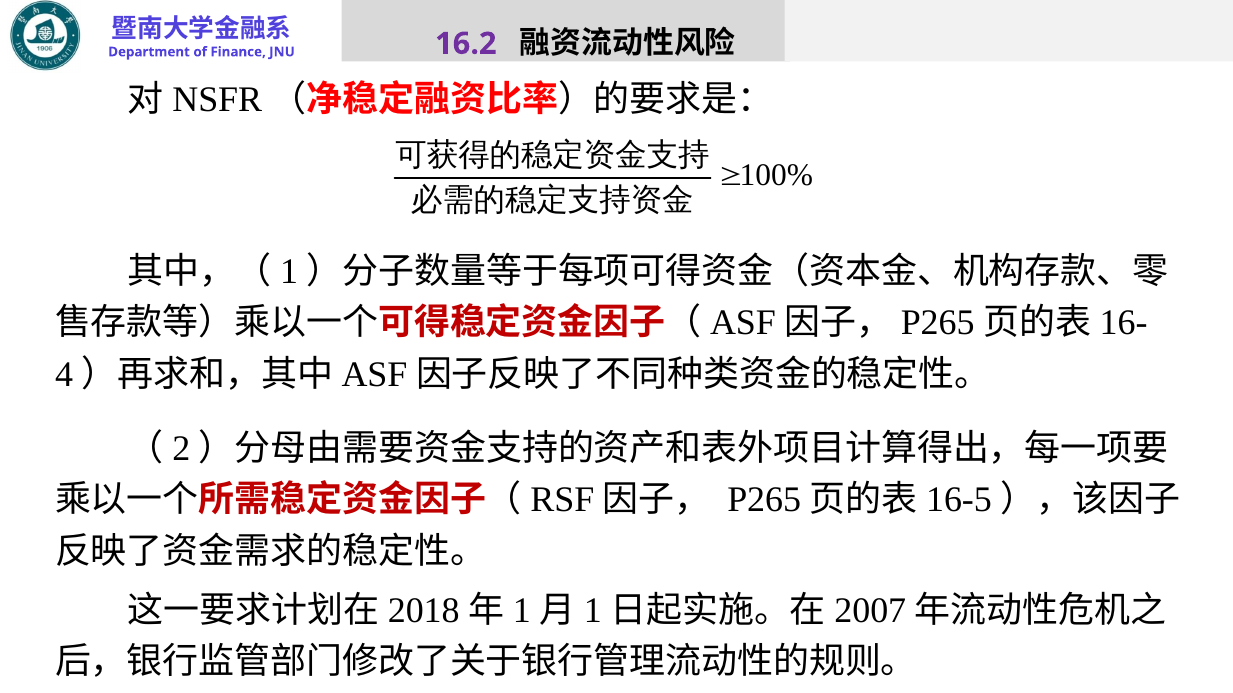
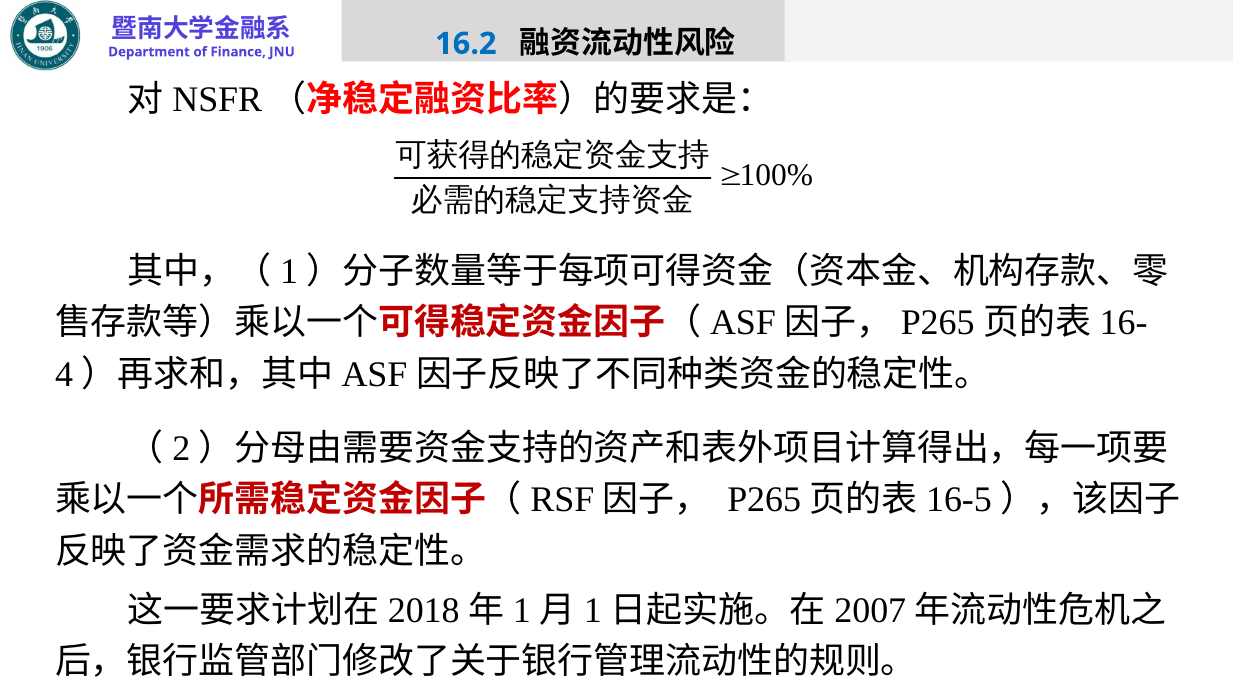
16.2 colour: purple -> blue (466, 44)
